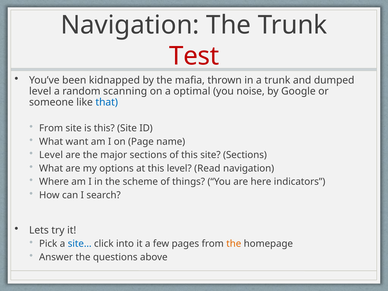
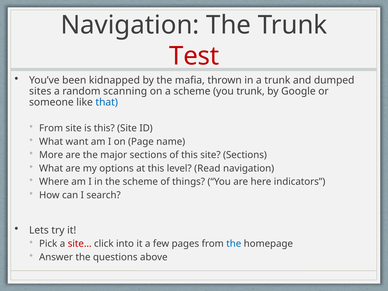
level: level -> sites (40, 91)
a optimal: optimal -> scheme (192, 91)
you noise: noise -> trunk (251, 91)
Level: Level -> More (51, 155)
site… colour: blue -> red (80, 244)
the colour: orange -> blue (234, 244)
